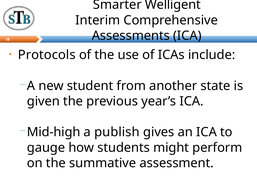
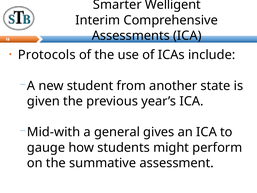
Mid-high: Mid-high -> Mid-with (54, 132)
publish: publish -> general (117, 132)
